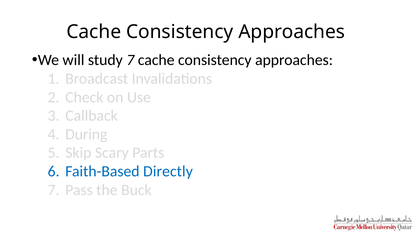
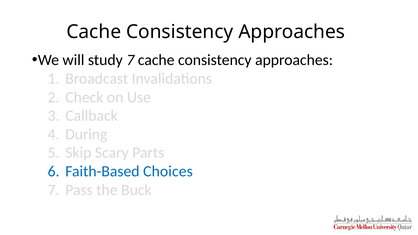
Directly: Directly -> Choices (168, 171)
